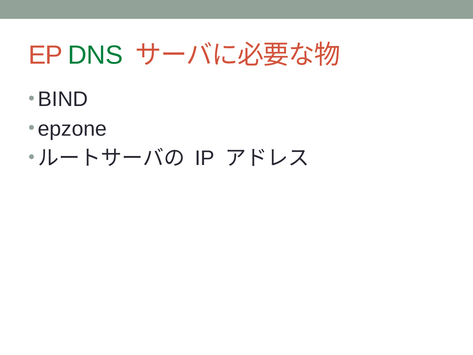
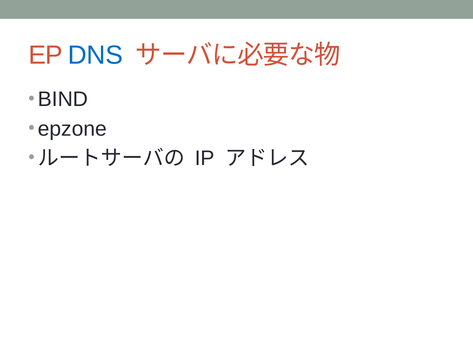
DNS colour: green -> blue (95, 55)
